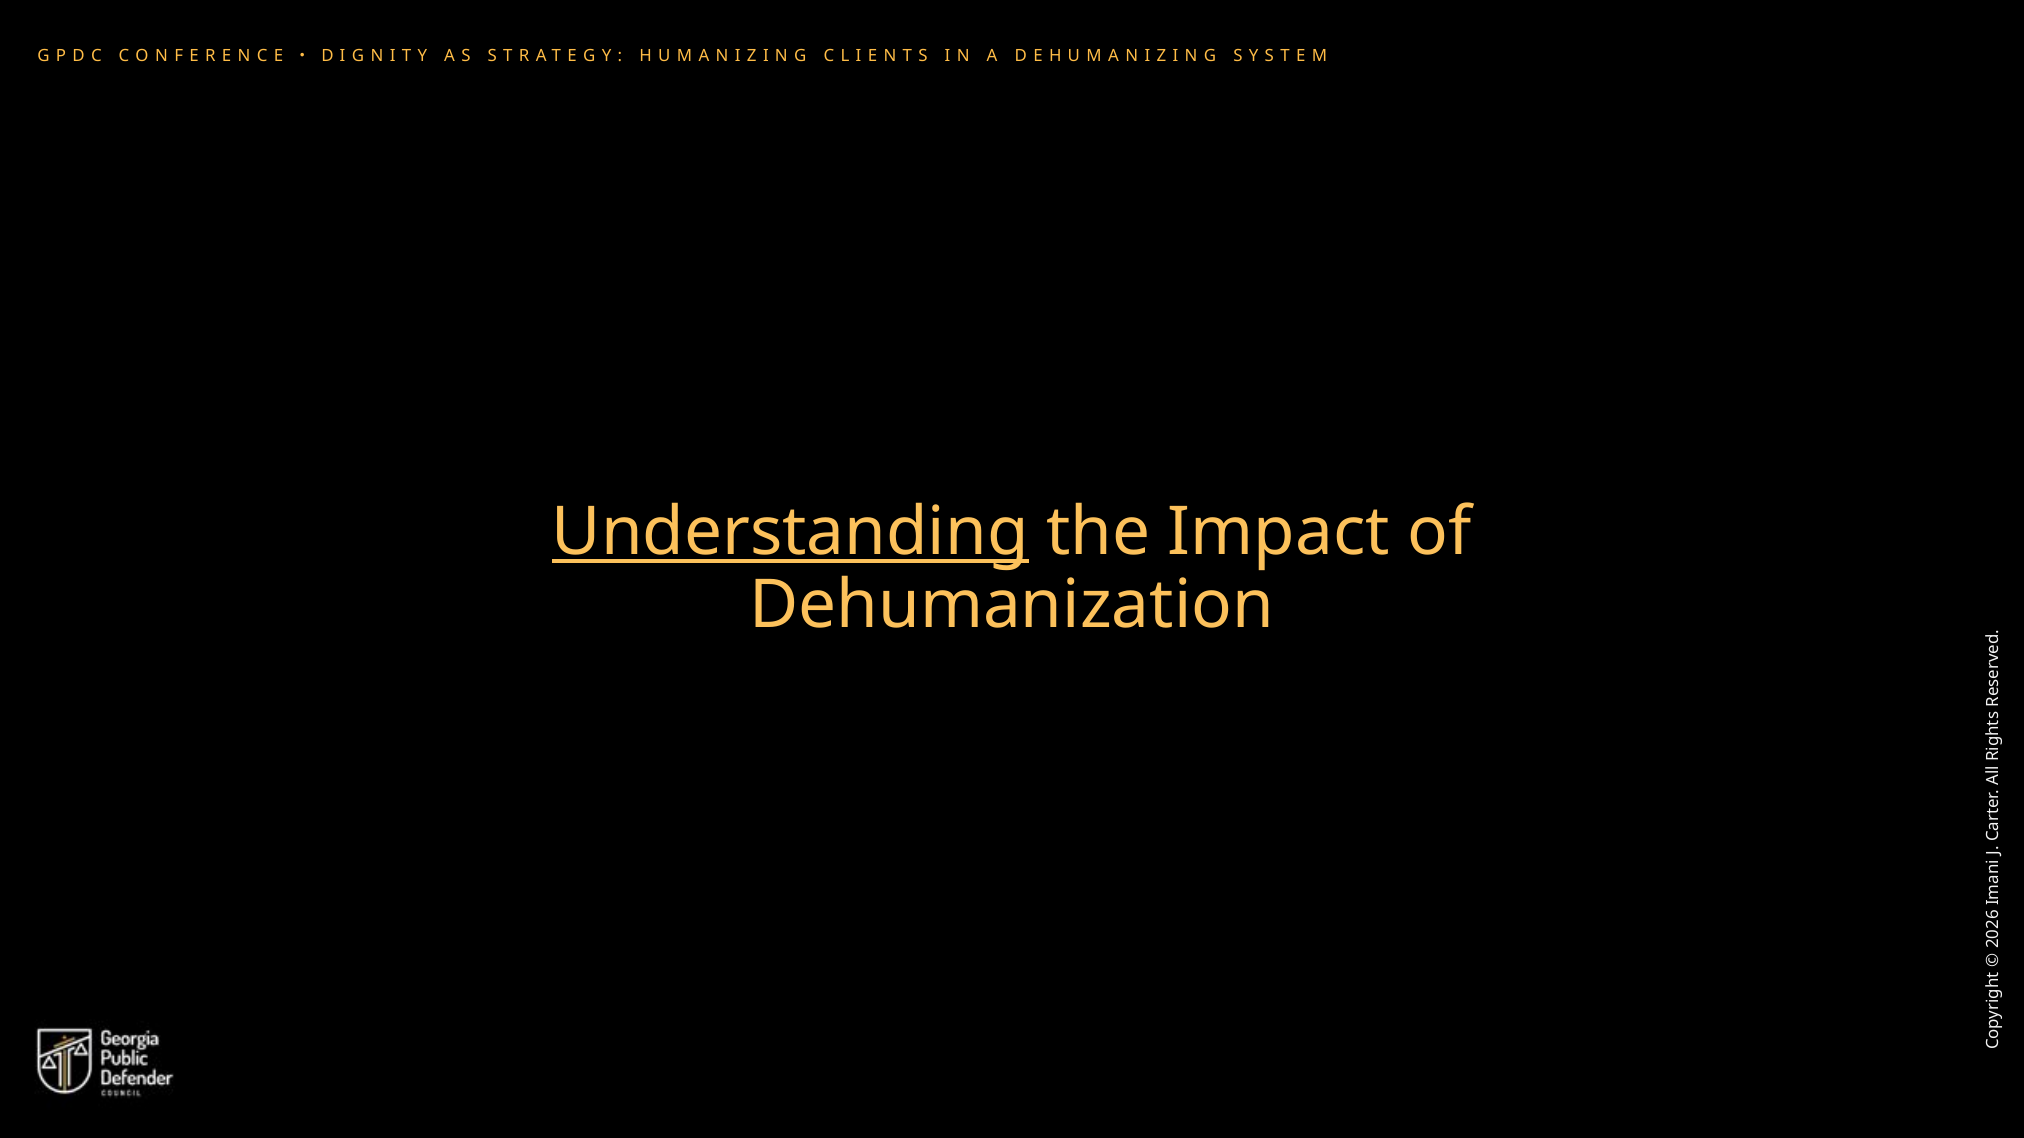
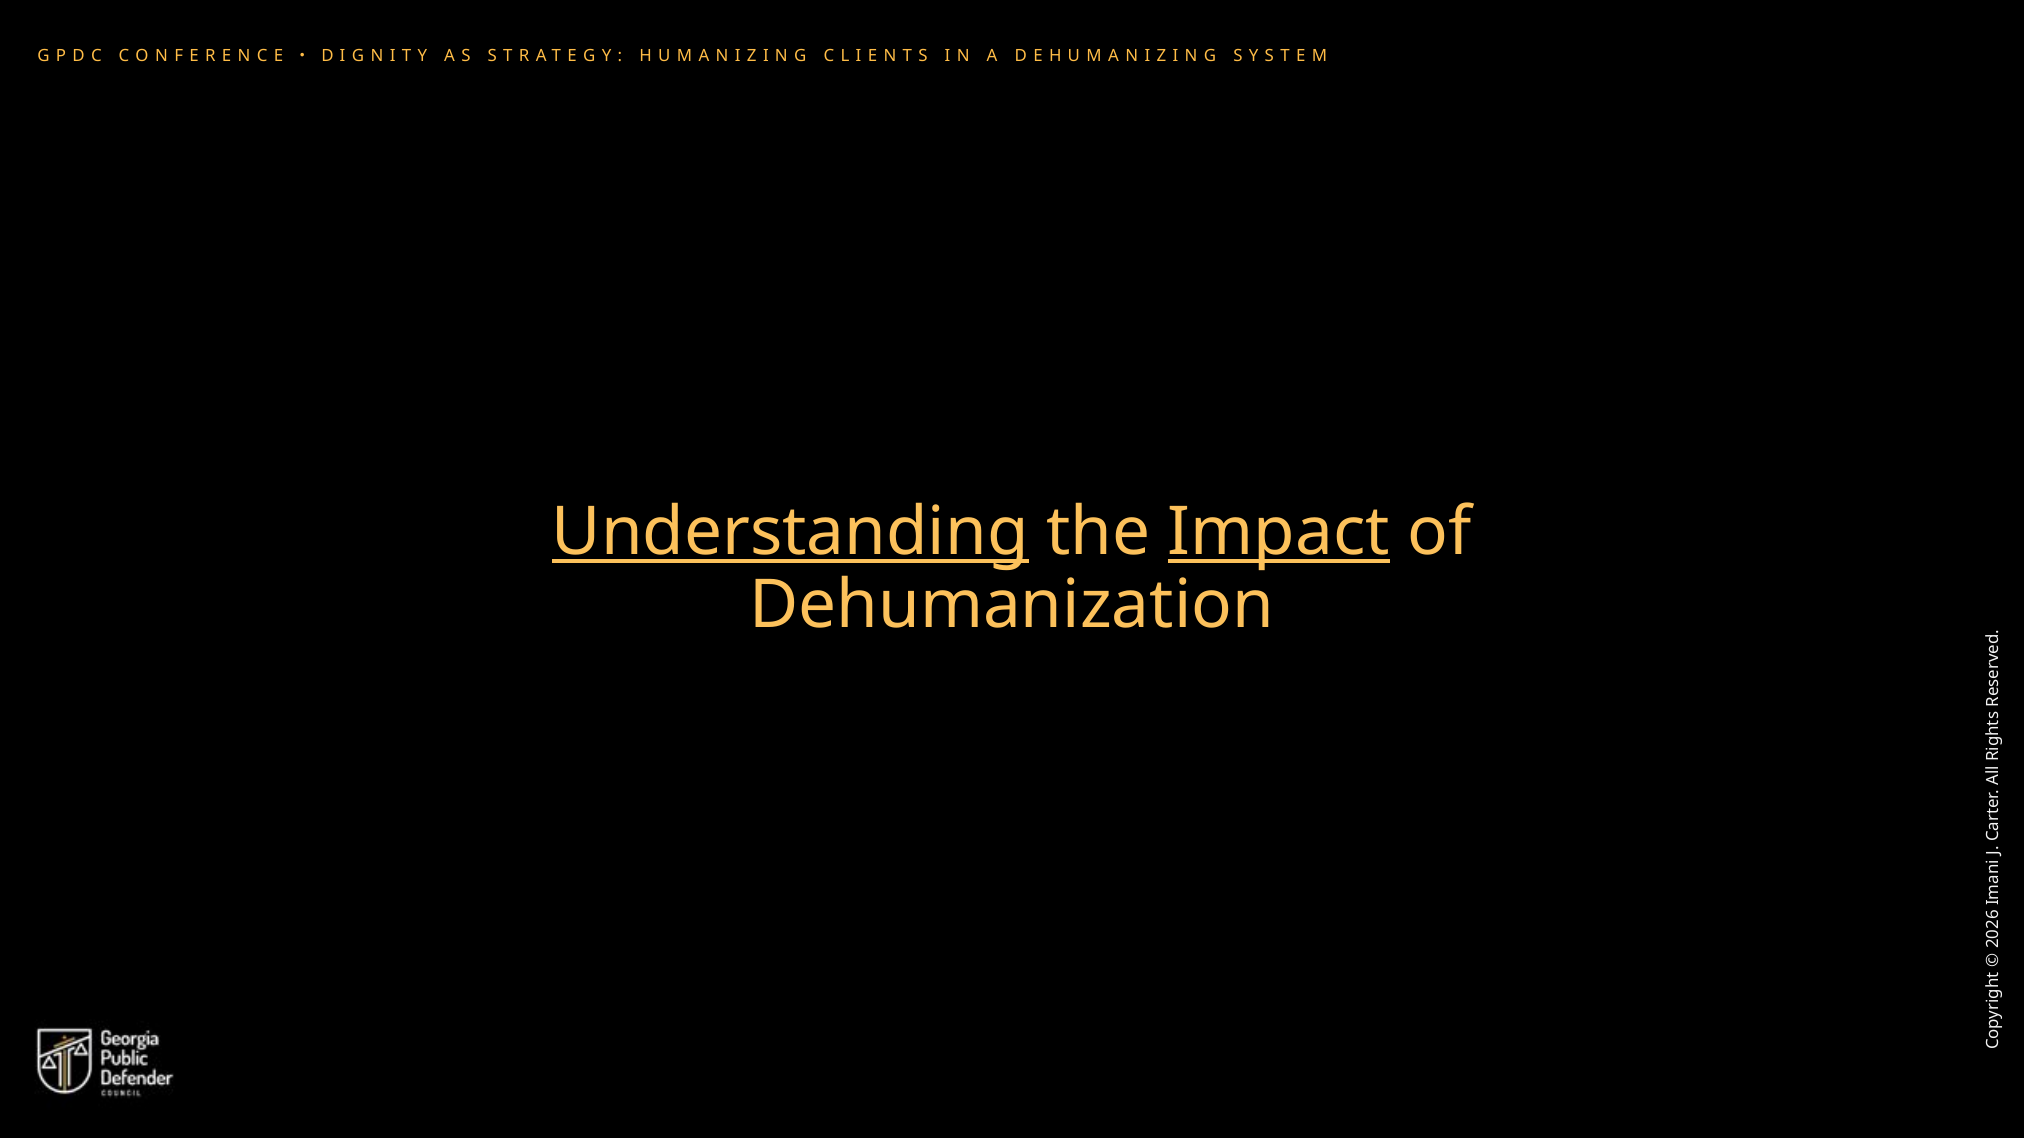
Impact underline: none -> present (1279, 532)
